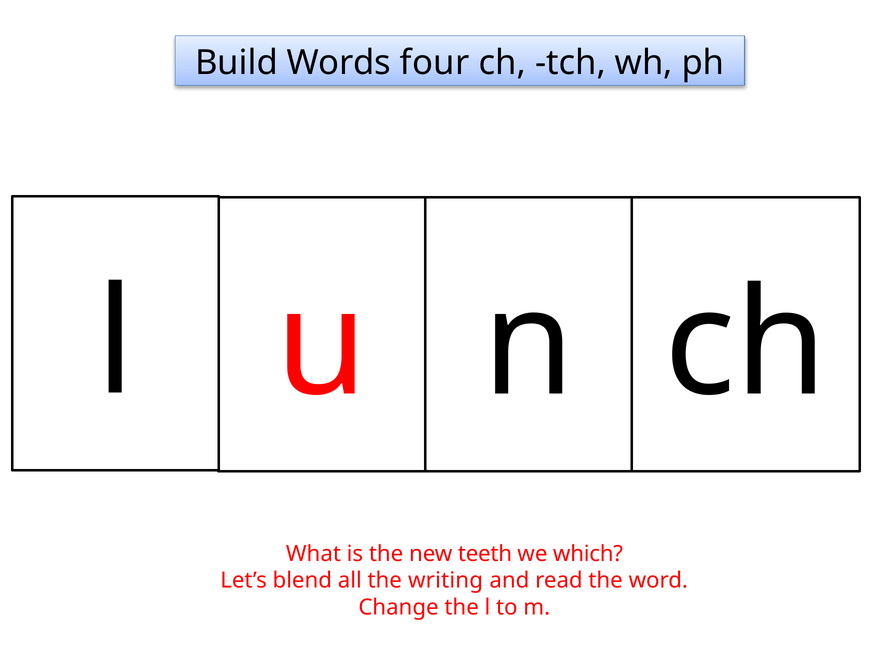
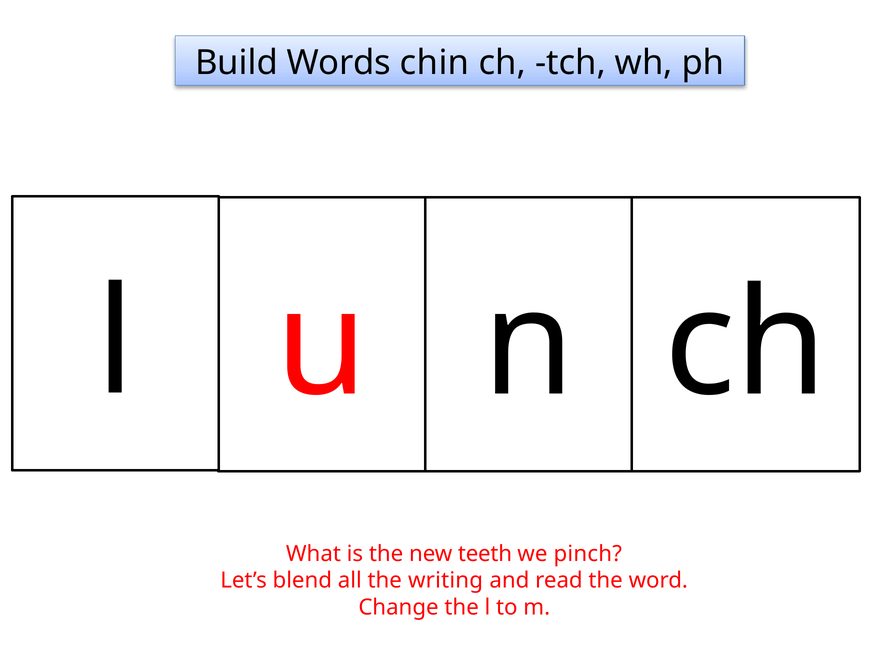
four: four -> chin (435, 63)
which: which -> pinch (588, 554)
